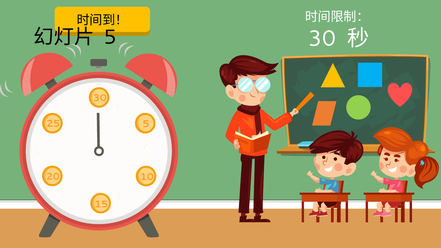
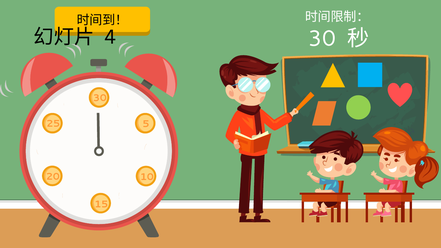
5: 5 -> 4 (110, 37)
